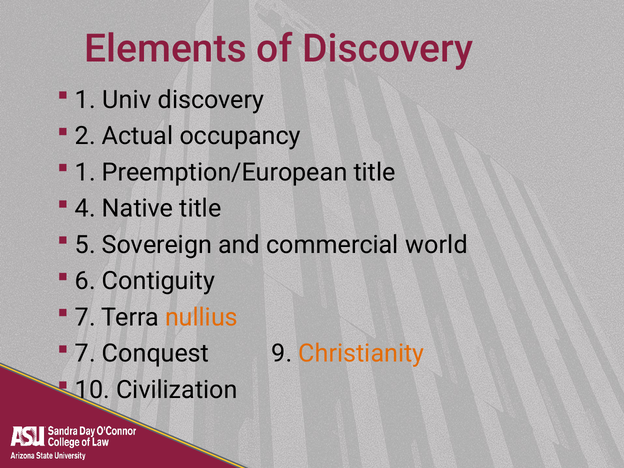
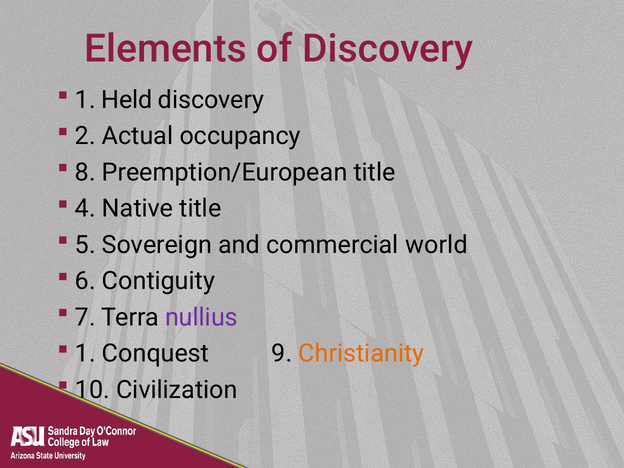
Univ: Univ -> Held (127, 100)
1: 1 -> 8 (85, 172)
nullius colour: orange -> purple (201, 317)
7: 7 -> 1 (85, 354)
